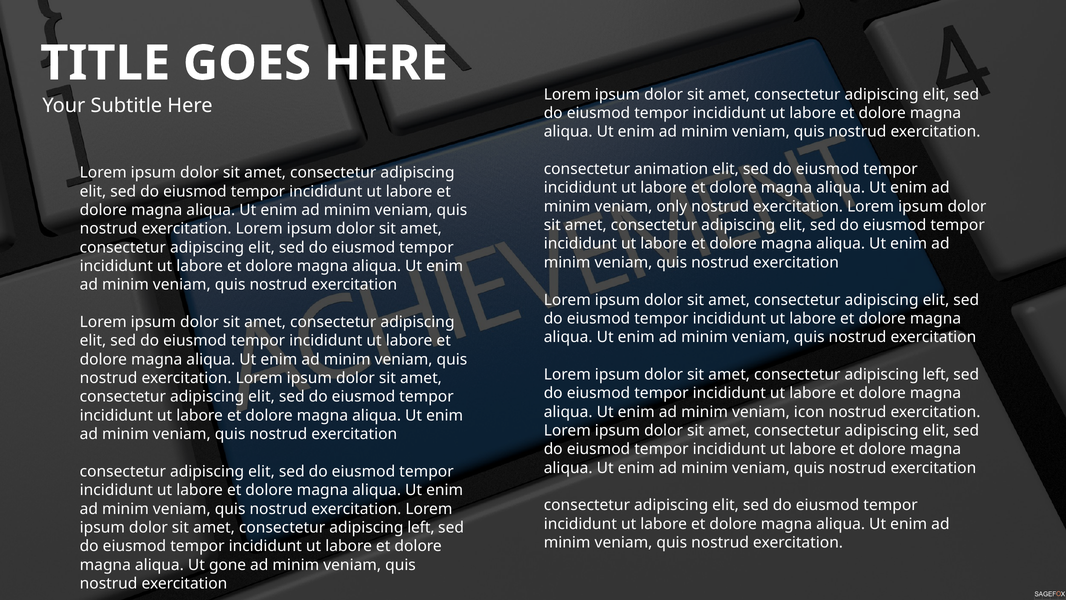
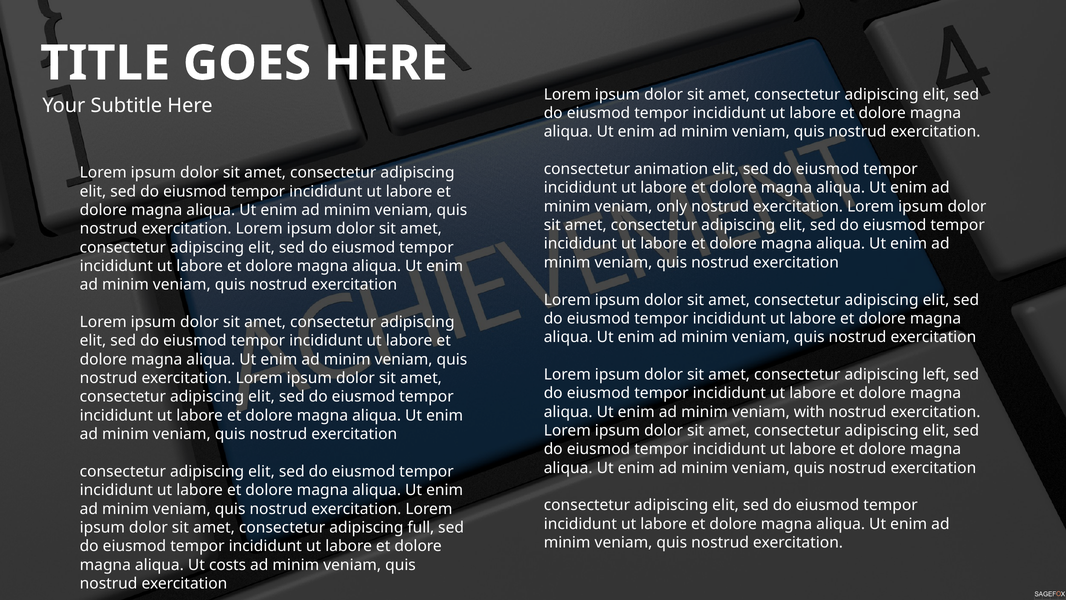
icon: icon -> with (809, 412)
left: left -> full (421, 527)
gone: gone -> costs (228, 565)
